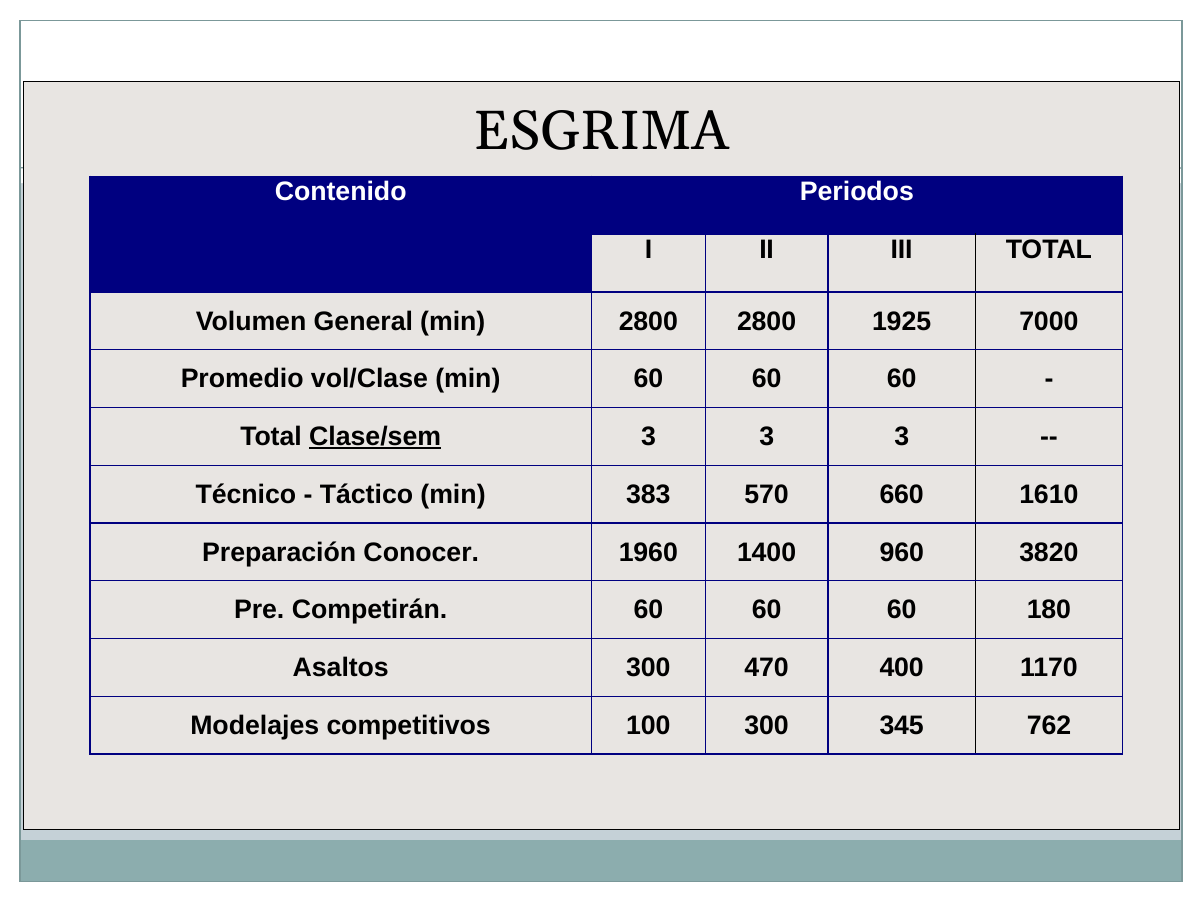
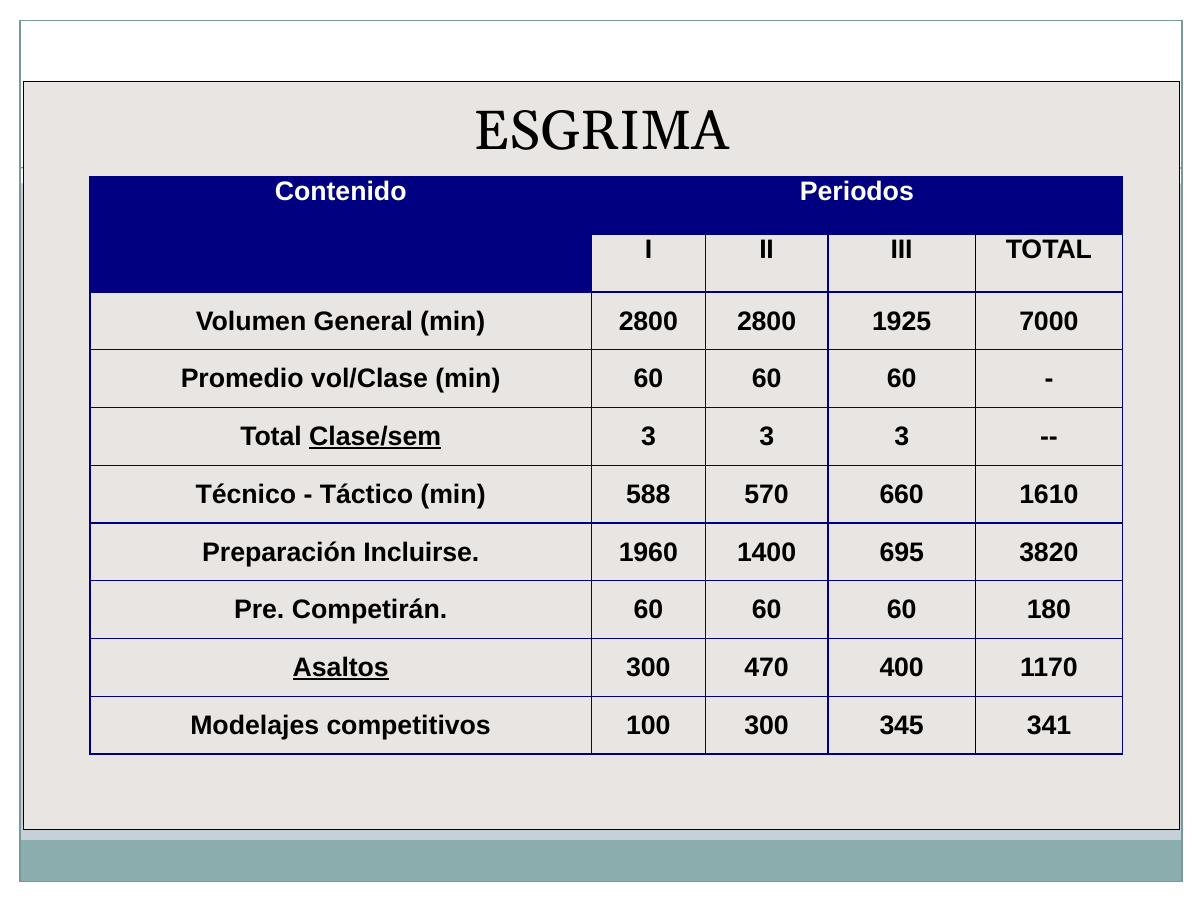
383: 383 -> 588 (648, 495)
Conocer: Conocer -> Incluirse (421, 552)
960: 960 -> 695 (902, 552)
Asaltos underline: none -> present (341, 668)
762: 762 -> 341 (1049, 726)
